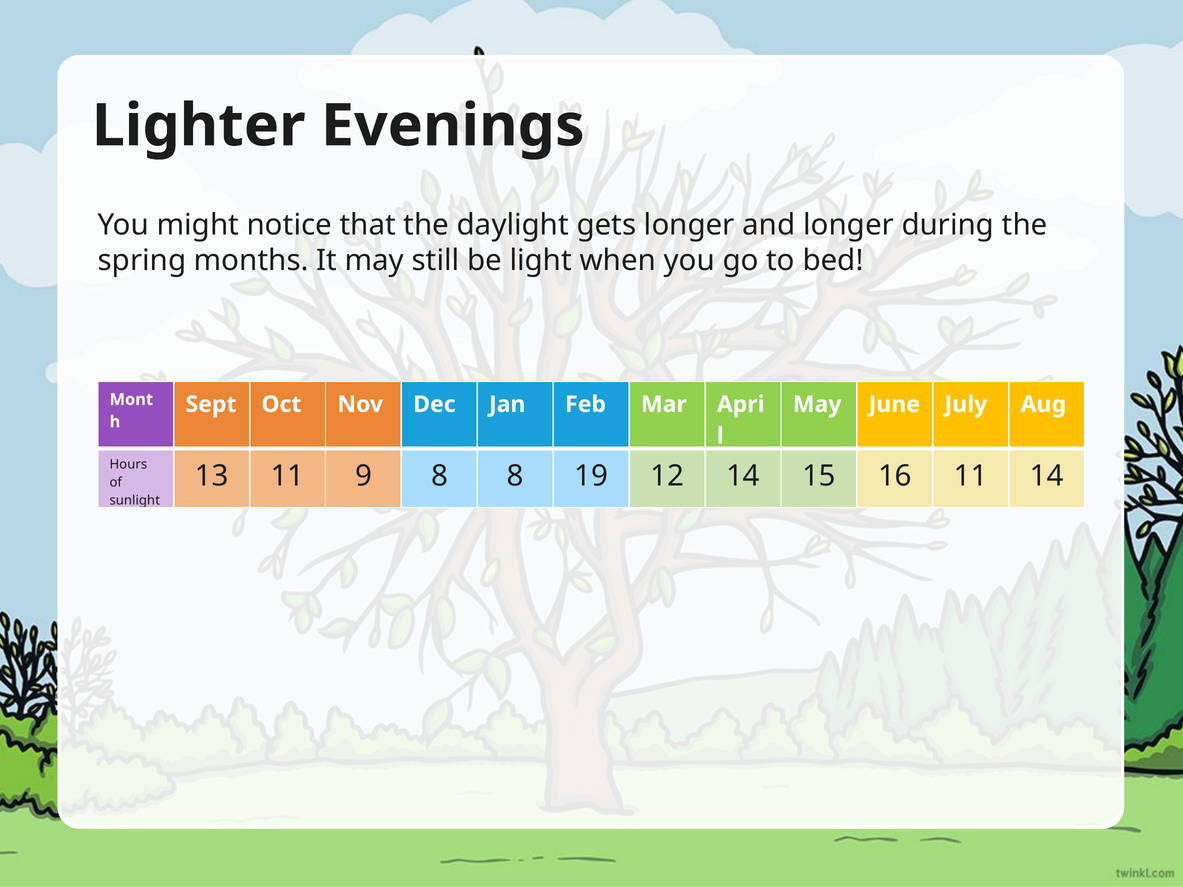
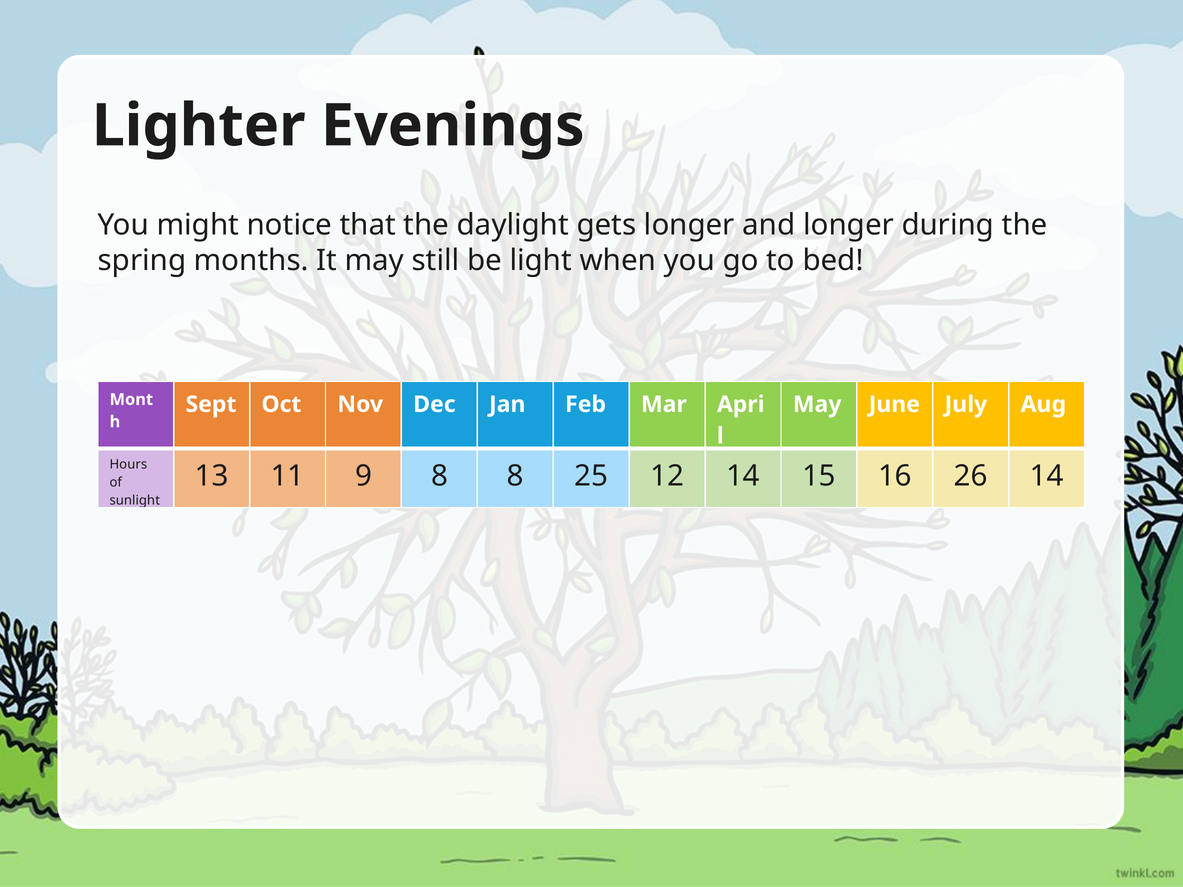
19: 19 -> 25 (591, 476)
16 11: 11 -> 26 (971, 476)
